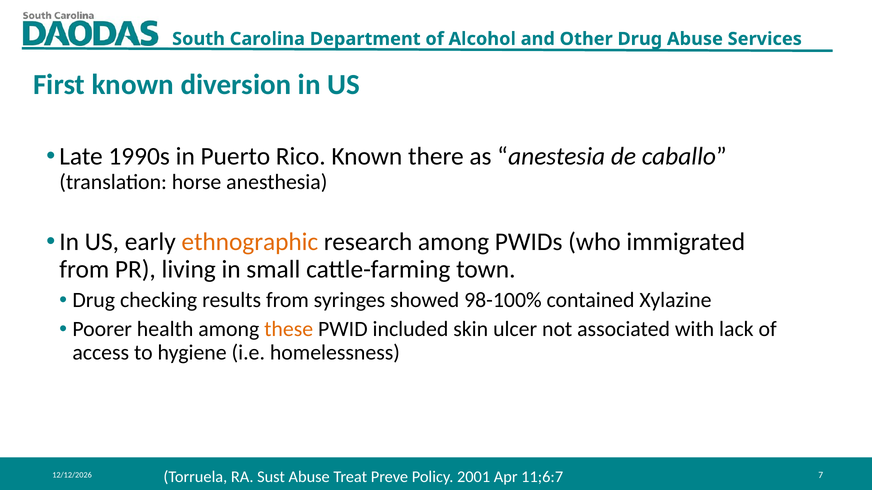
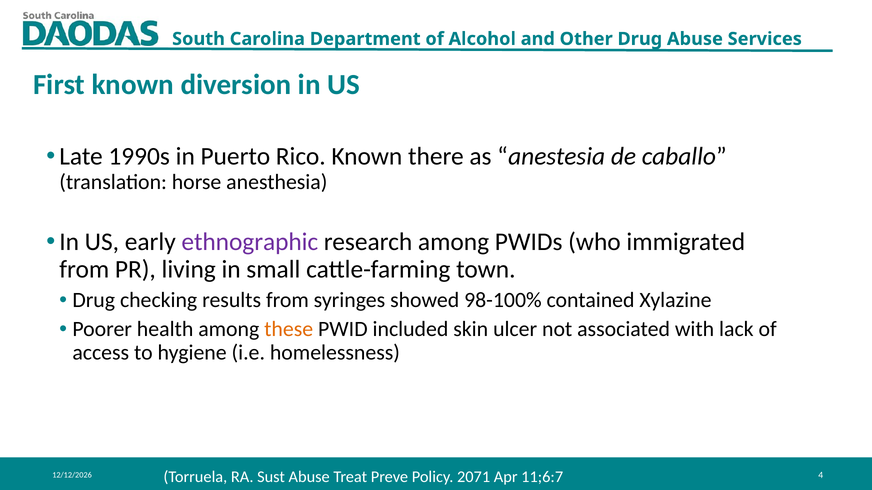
ethnographic colour: orange -> purple (250, 242)
2001: 2001 -> 2071 (474, 478)
7: 7 -> 4 (821, 476)
